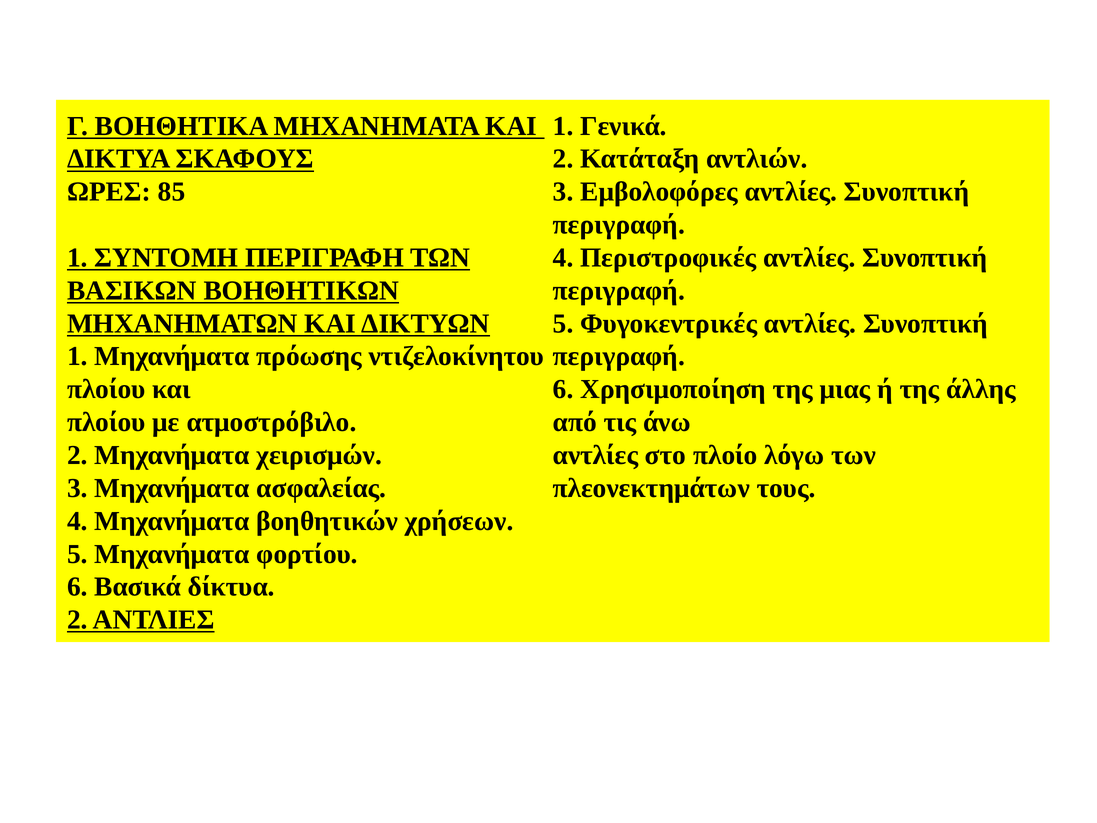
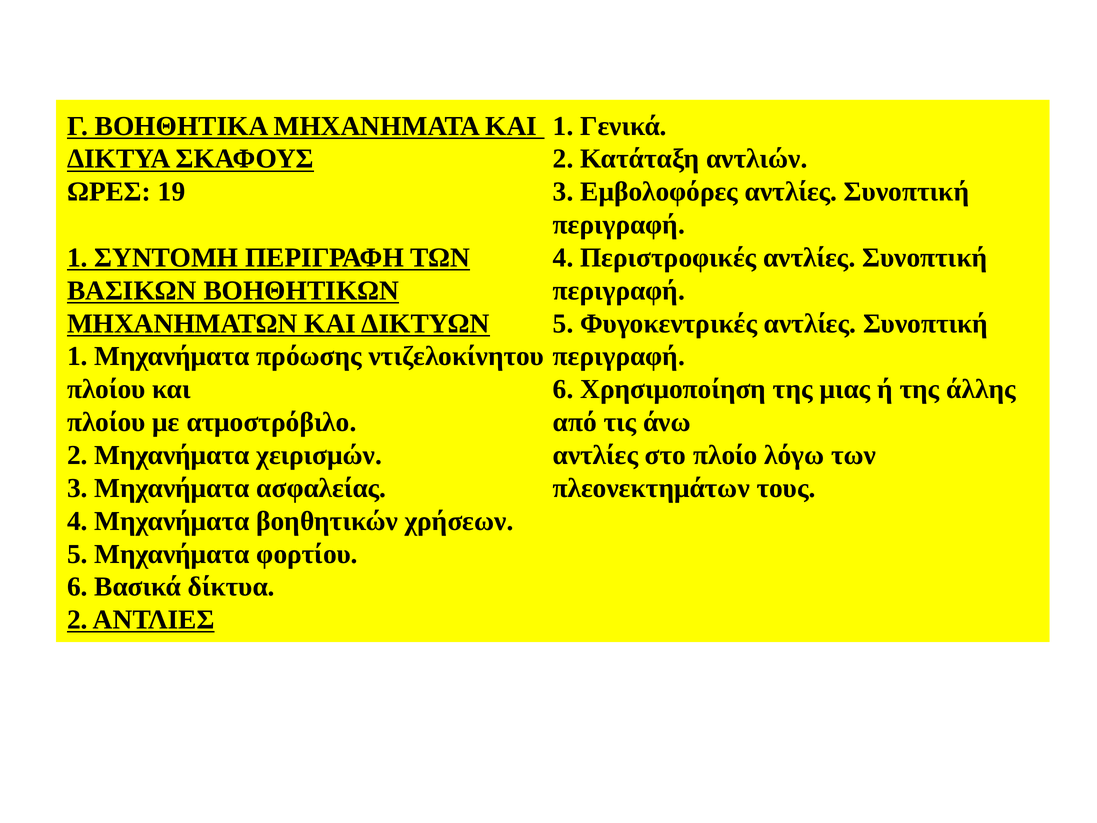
85: 85 -> 19 (172, 192)
